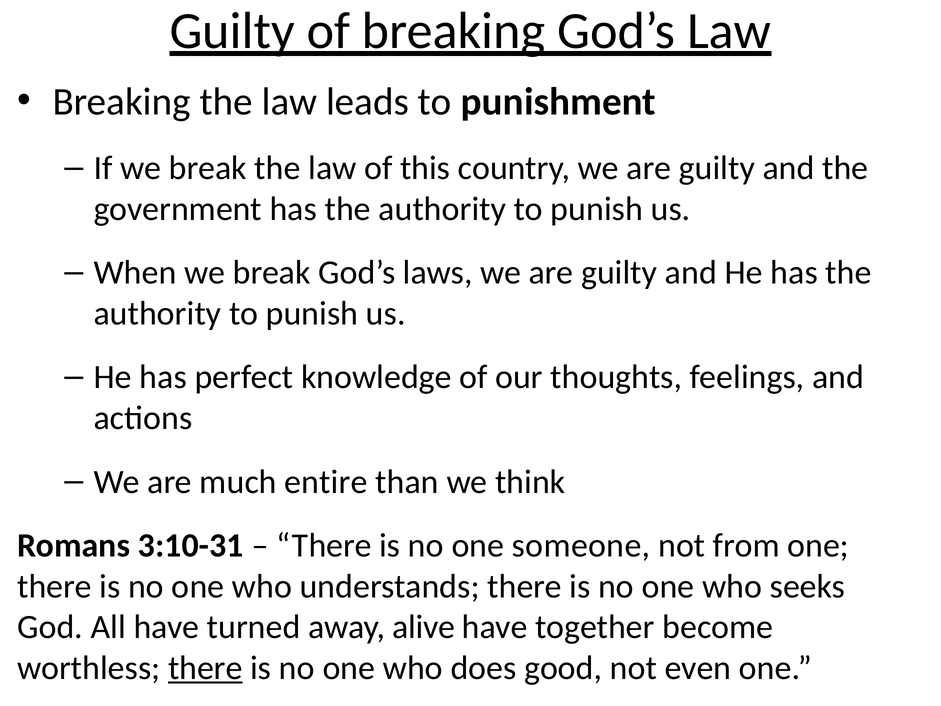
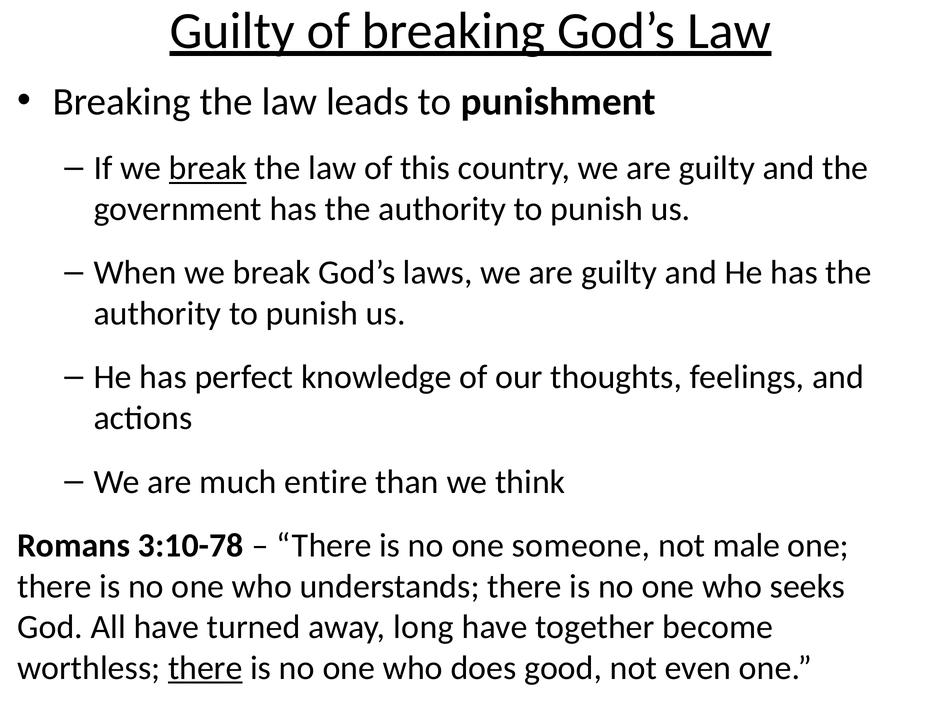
break underline: none -> present (208, 168)
3:10-31: 3:10-31 -> 3:10-78 (191, 545)
from: from -> male (746, 545)
alive: alive -> long (423, 627)
